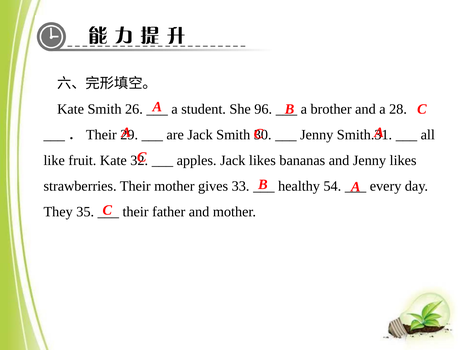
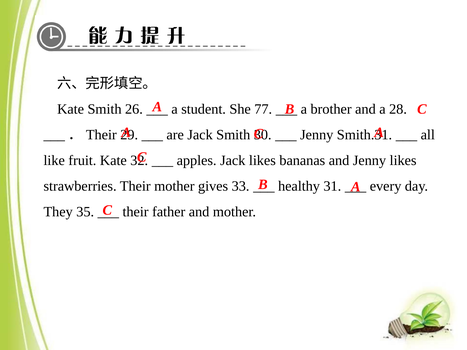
96: 96 -> 77 (263, 109)
54: 54 -> 31 (332, 186)
